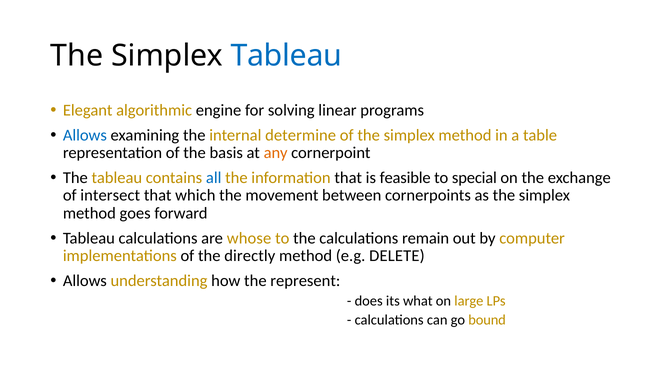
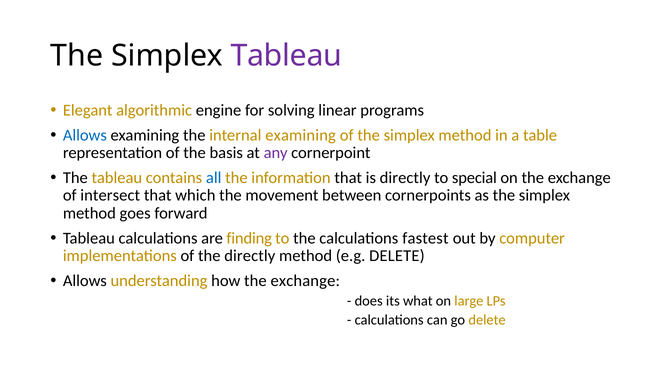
Tableau colour: blue -> purple (286, 56)
internal determine: determine -> examining (301, 135)
any colour: orange -> purple (276, 153)
is feasible: feasible -> directly (405, 178)
whose: whose -> finding (249, 238)
remain: remain -> fastest (425, 238)
how the represent: represent -> exchange (305, 281)
go bound: bound -> delete (487, 320)
